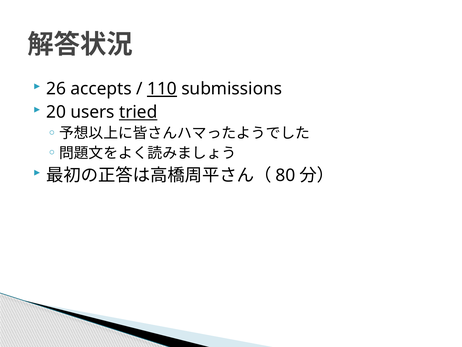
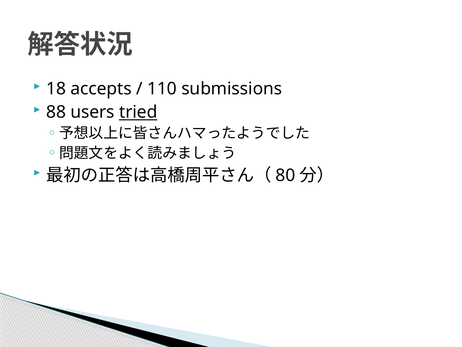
26: 26 -> 18 (56, 89)
110 underline: present -> none (162, 89)
20: 20 -> 88 (56, 112)
